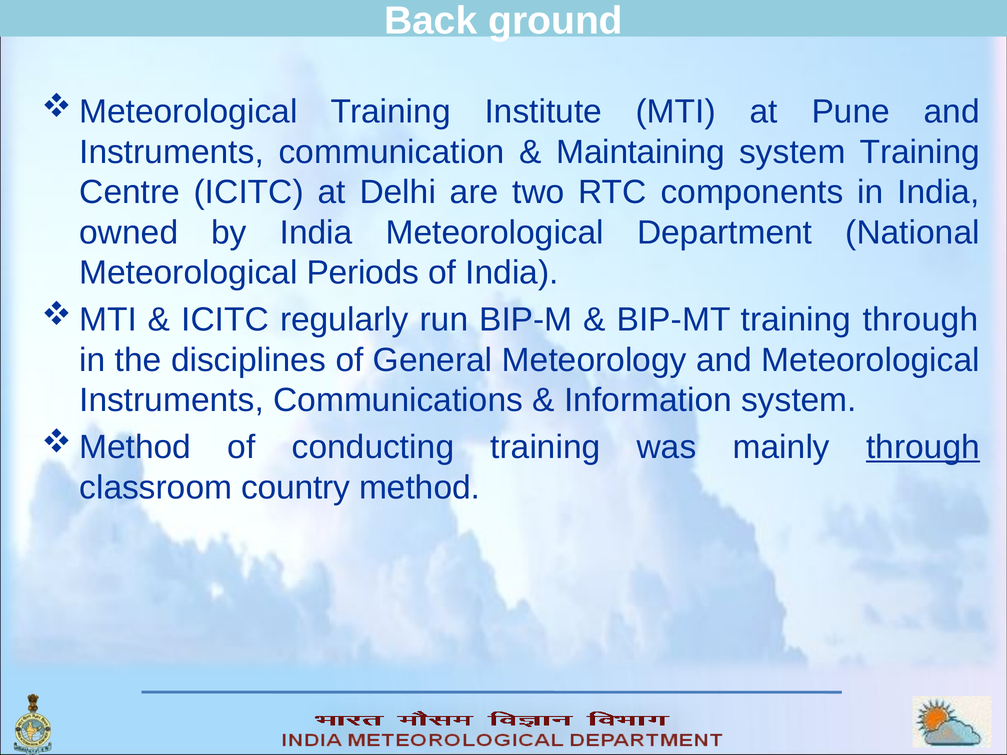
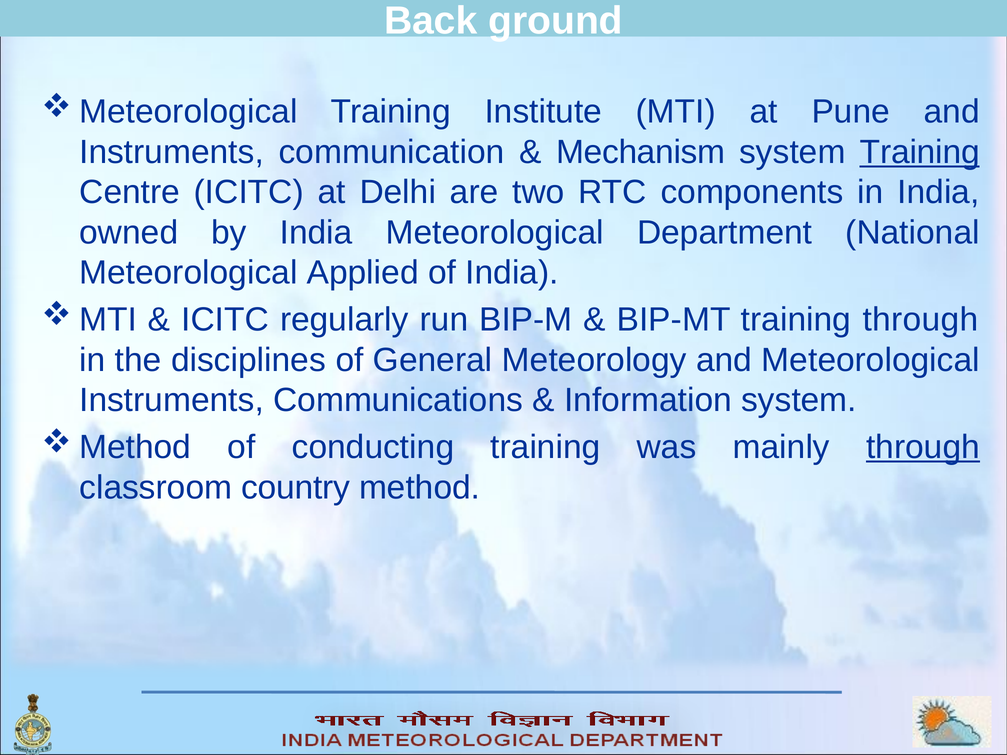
Maintaining: Maintaining -> Mechanism (641, 152)
Training underline: none -> present (920, 152)
Periods: Periods -> Applied (363, 273)
